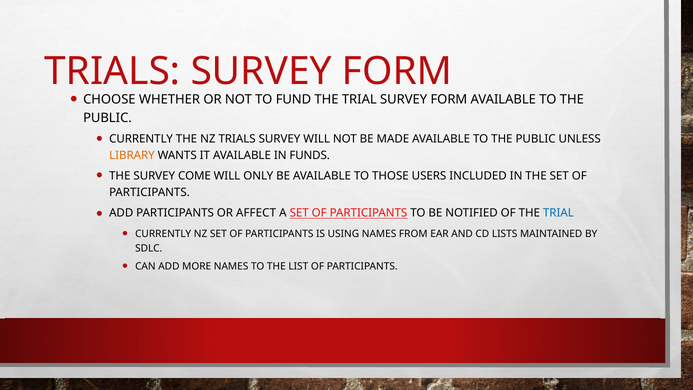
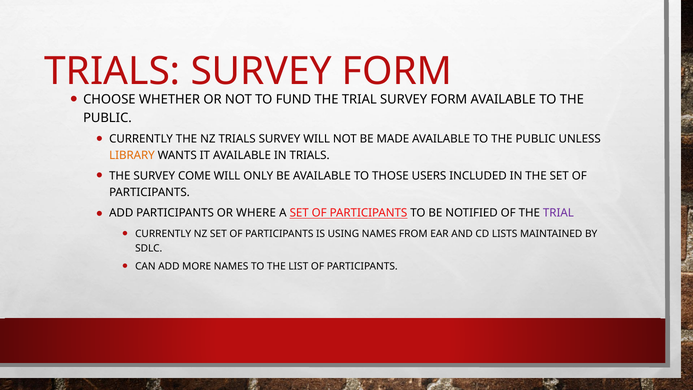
IN FUNDS: FUNDS -> TRIALS (310, 155)
AFFECT: AFFECT -> WHERE (256, 213)
TRIAL colour: blue -> purple (558, 213)
